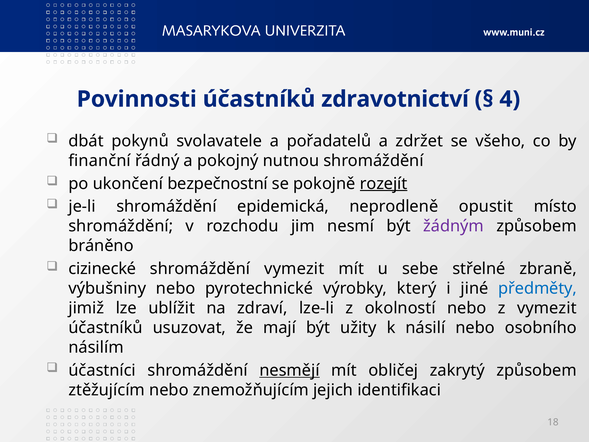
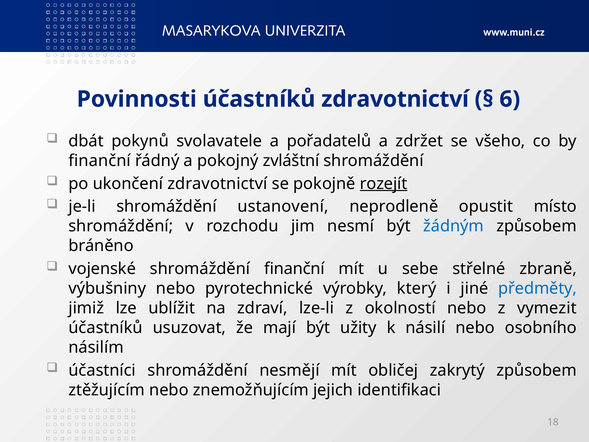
4: 4 -> 6 (510, 99)
nutnou: nutnou -> zvláštní (291, 161)
ukončení bezpečnostní: bezpečnostní -> zdravotnictví (217, 183)
epidemická: epidemická -> ustanovení (283, 206)
žádným colour: purple -> blue (454, 226)
cizinecké: cizinecké -> vojenské (102, 269)
shromáždění vymezit: vymezit -> finanční (294, 269)
nesmějí underline: present -> none (290, 370)
